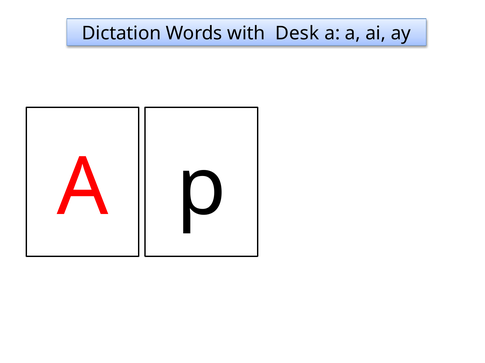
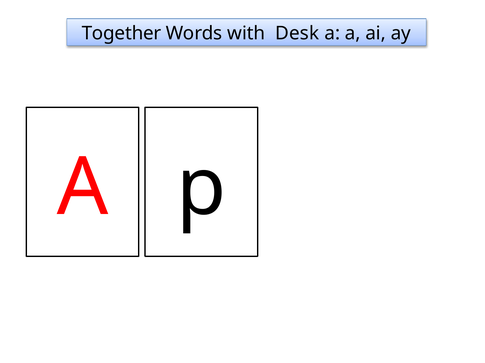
Dictation: Dictation -> Together (122, 34)
